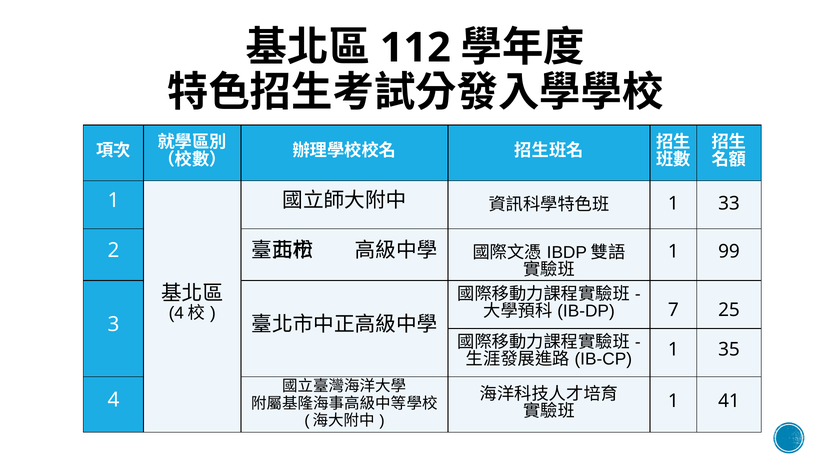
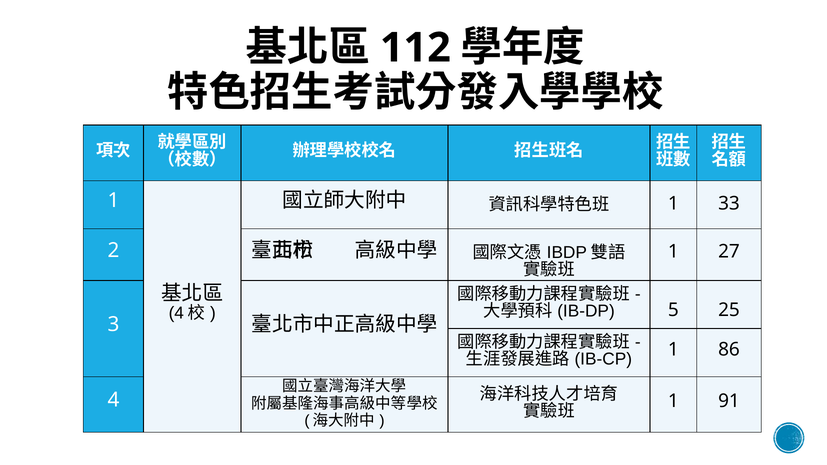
99: 99 -> 27 (729, 251)
7: 7 -> 5 (673, 310)
35: 35 -> 86 (729, 350)
41: 41 -> 91 (729, 401)
